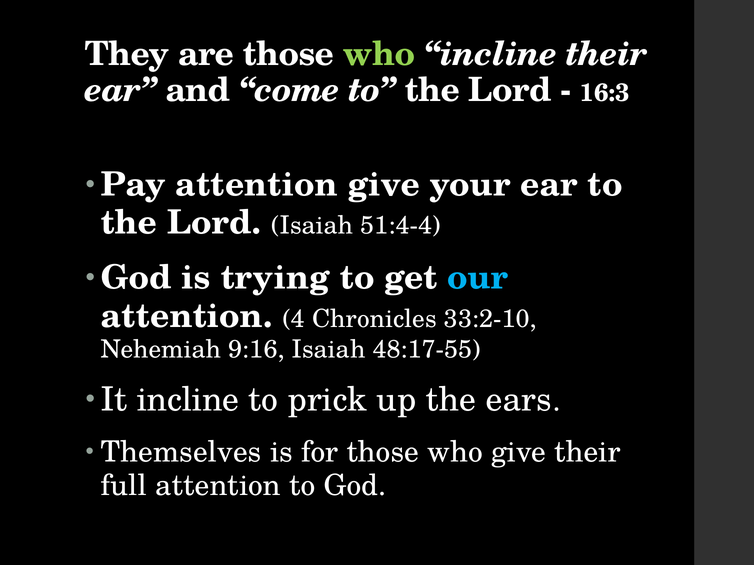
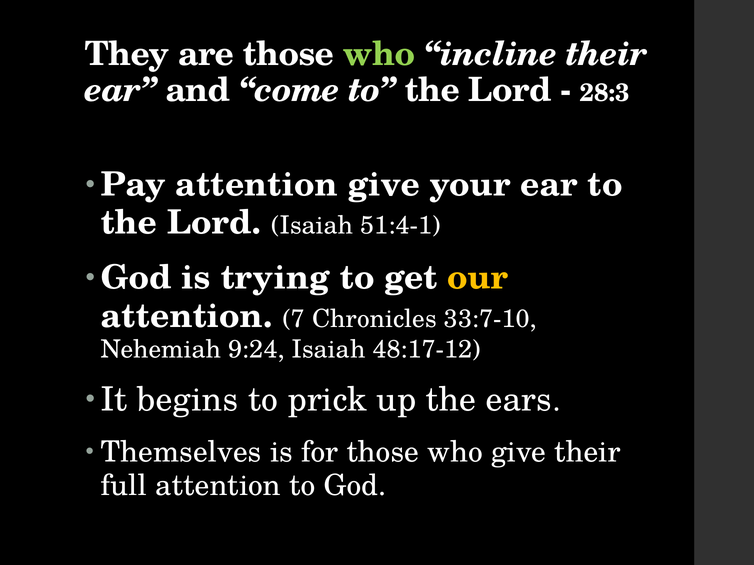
16:3: 16:3 -> 28:3 (605, 93)
51:4-4: 51:4-4 -> 51:4-1 (400, 226)
our colour: light blue -> yellow (478, 278)
4: 4 -> 7 (294, 319)
33:2-10: 33:2-10 -> 33:7-10 (490, 319)
9:16: 9:16 -> 9:24 (256, 350)
48:17-55: 48:17-55 -> 48:17-12 (427, 350)
It incline: incline -> begins (188, 400)
